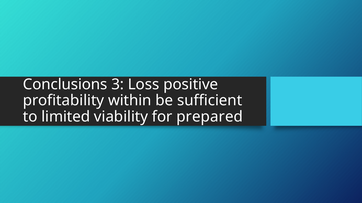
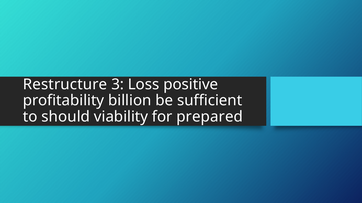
Conclusions: Conclusions -> Restructure (65, 85)
within: within -> billion (130, 101)
limited: limited -> should (66, 117)
